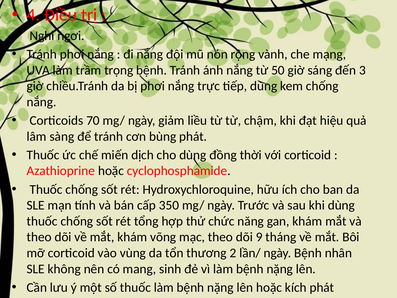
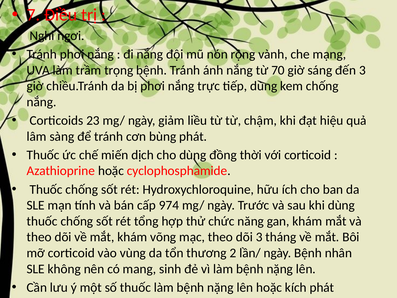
4: 4 -> 7 (33, 15)
50: 50 -> 70 (278, 70)
70: 70 -> 23 (93, 120)
350: 350 -> 974 (169, 205)
dõi 9: 9 -> 3 (259, 237)
